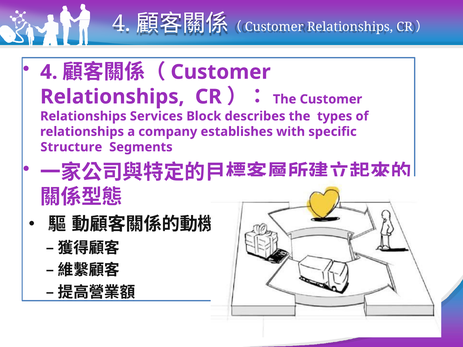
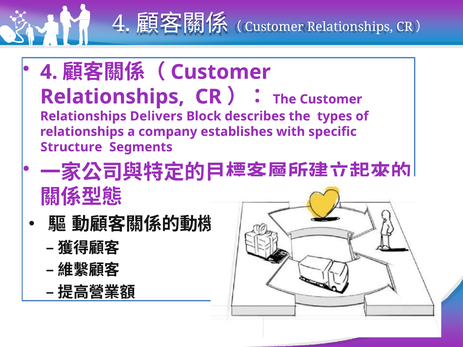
Services: Services -> Delivers (156, 116)
